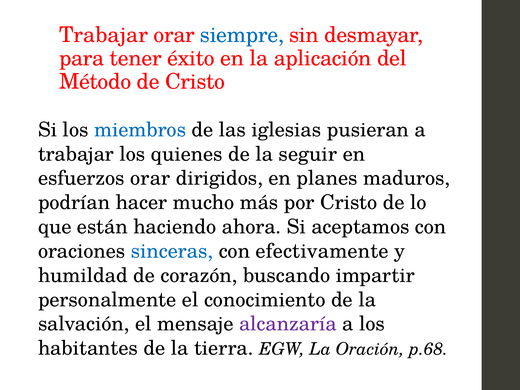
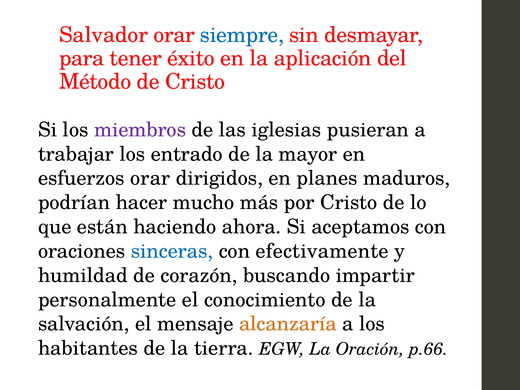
Trabajar: Trabajar -> Salvador (104, 35)
miembros colour: blue -> purple (140, 130)
quienes: quienes -> entrado (187, 154)
seguir: seguir -> mayor (308, 154)
alcanzaría colour: purple -> orange (288, 324)
p.68: p.68 -> p.66 (429, 349)
